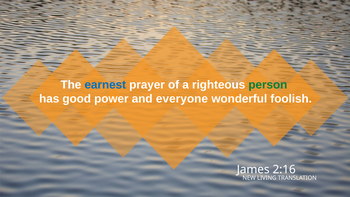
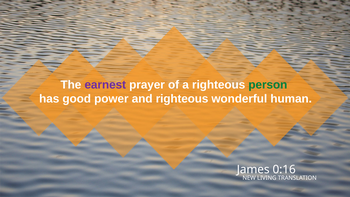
earnest colour: blue -> purple (105, 85)
and everyone: everyone -> righteous (182, 99)
foolish: foolish -> human (291, 99)
2:16: 2:16 -> 0:16 (284, 169)
